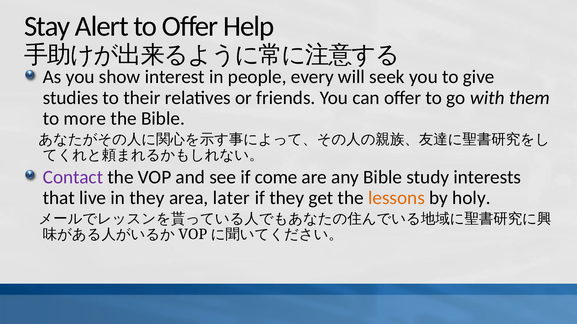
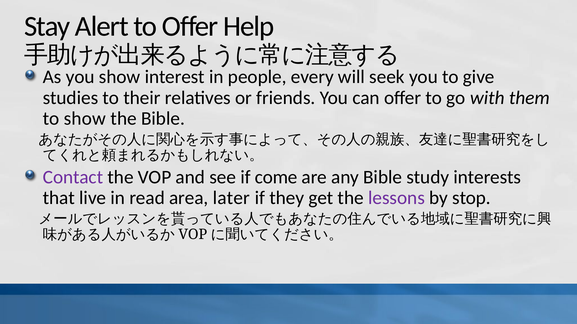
to more: more -> show (85, 119)
in they: they -> read (147, 198)
lessons colour: orange -> purple (396, 198)
holy: holy -> stop (472, 198)
